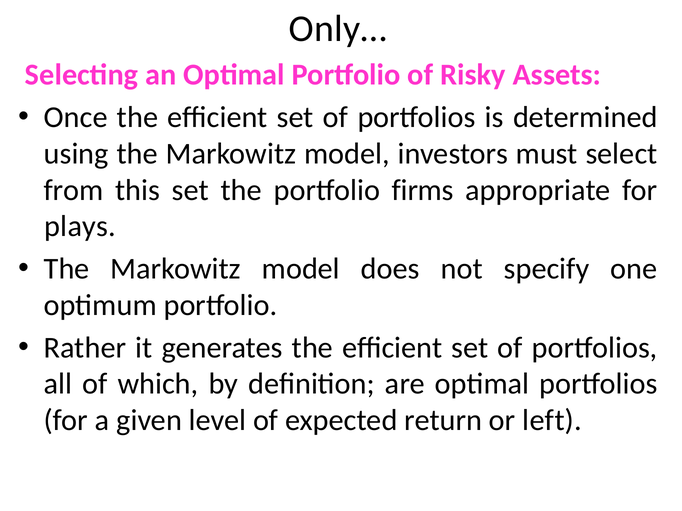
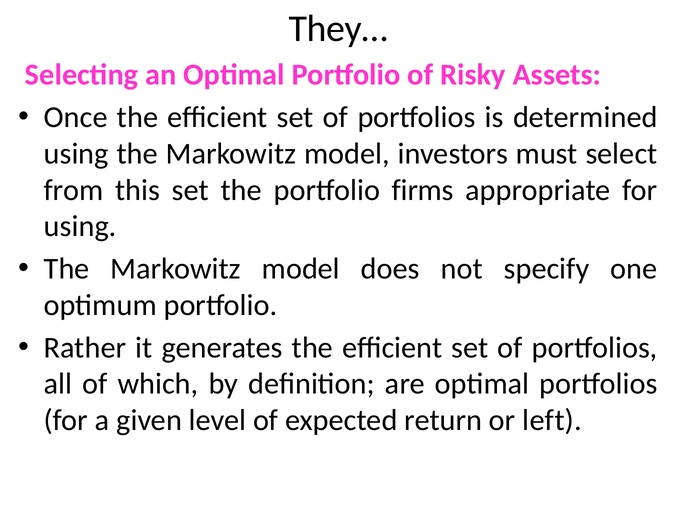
Only…: Only… -> They… (338, 29)
plays: plays -> using (80, 227)
